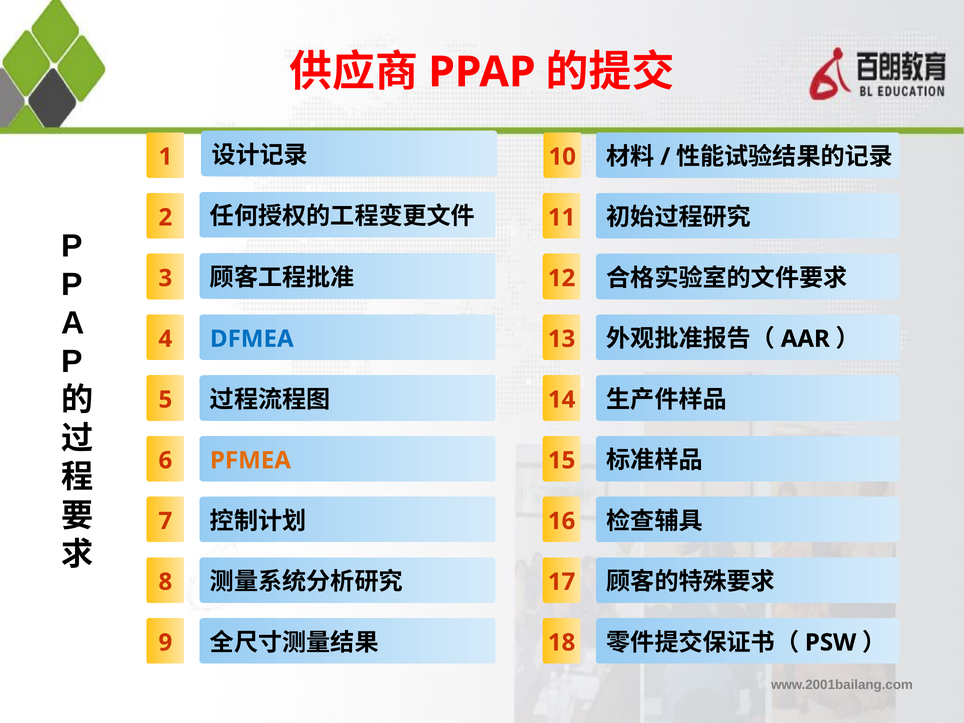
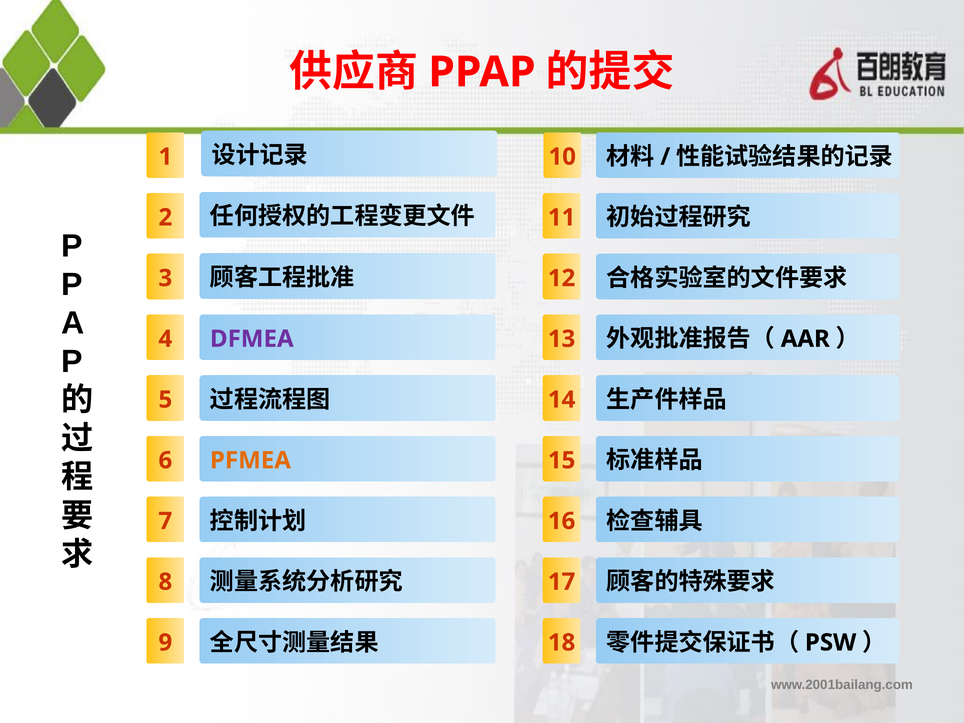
DFMEA colour: blue -> purple (252, 339)
